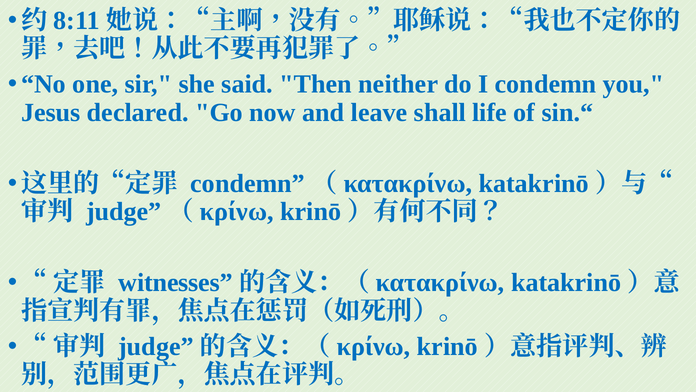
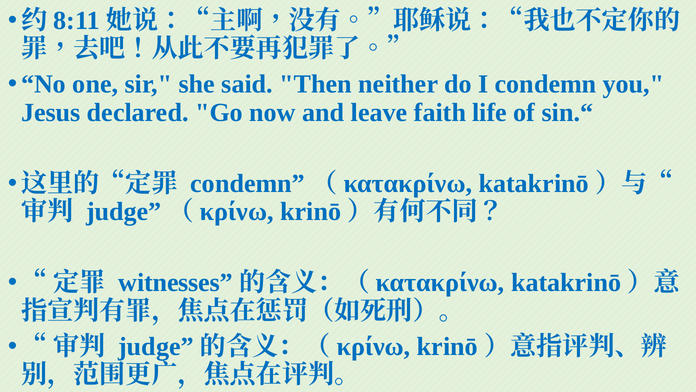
shall: shall -> faith (440, 112)
